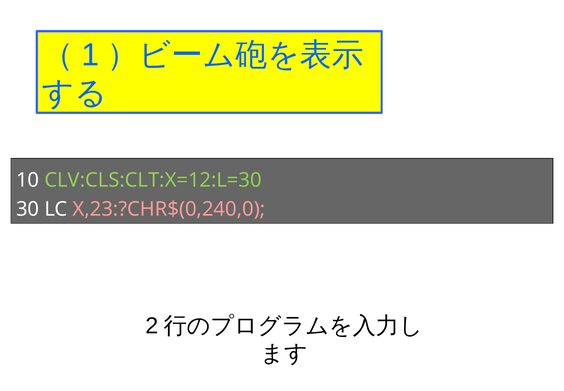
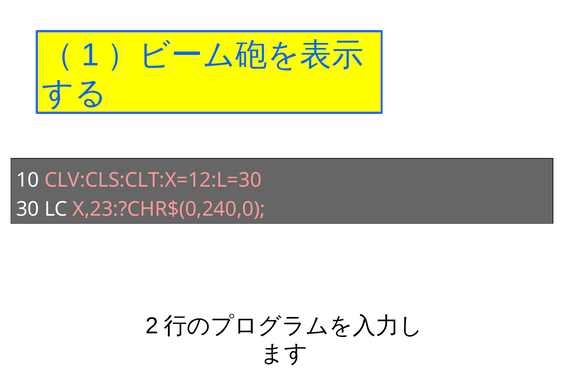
CLV:CLS:CLT:X=12:L=30 colour: light green -> pink (153, 180)
